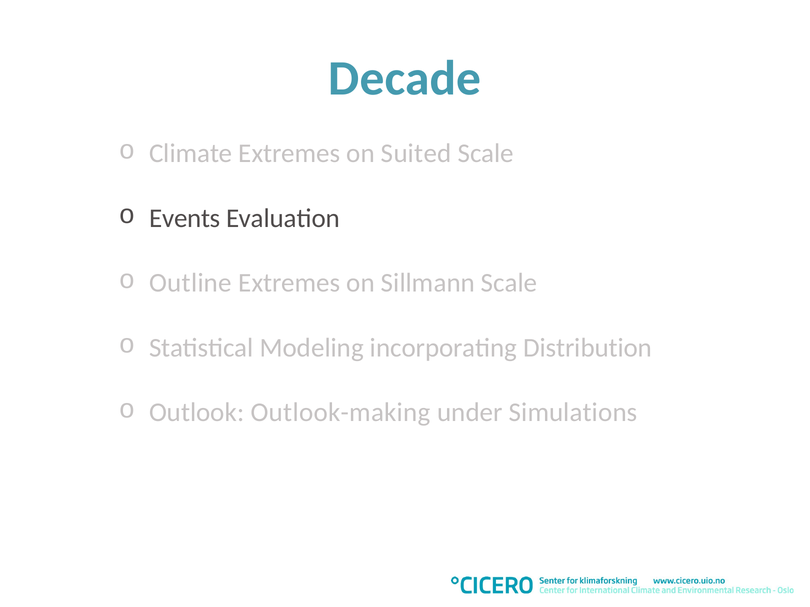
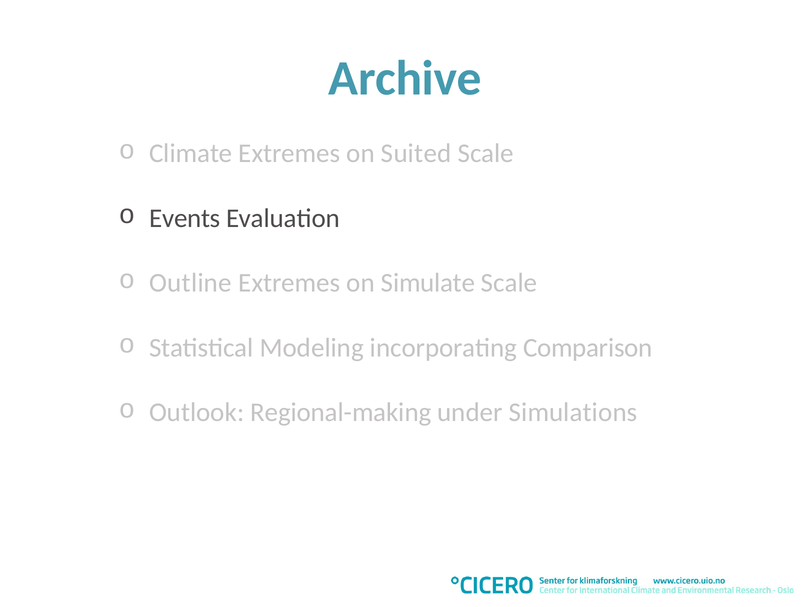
Decade: Decade -> Archive (405, 78)
Sillmann: Sillmann -> Simulate (428, 283)
Distribution: Distribution -> Comparison (588, 348)
Outlook-making: Outlook-making -> Regional-making (341, 413)
